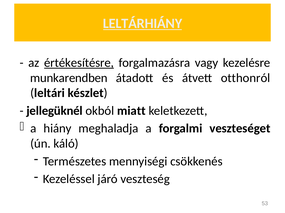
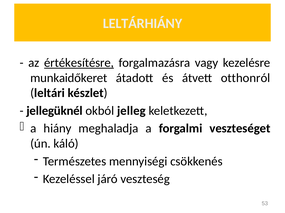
LELTÁRHIÁNY underline: present -> none (143, 24)
munkarendben: munkarendben -> munkaidőkeret (69, 78)
miatt: miatt -> jelleg (131, 111)
